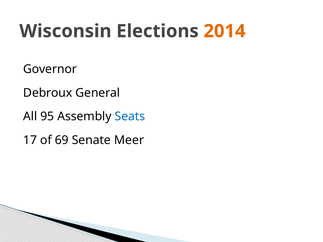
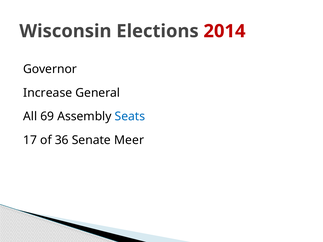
2014 colour: orange -> red (224, 31)
Debroux: Debroux -> Increase (48, 93)
95: 95 -> 69 (47, 117)
69: 69 -> 36 (62, 140)
